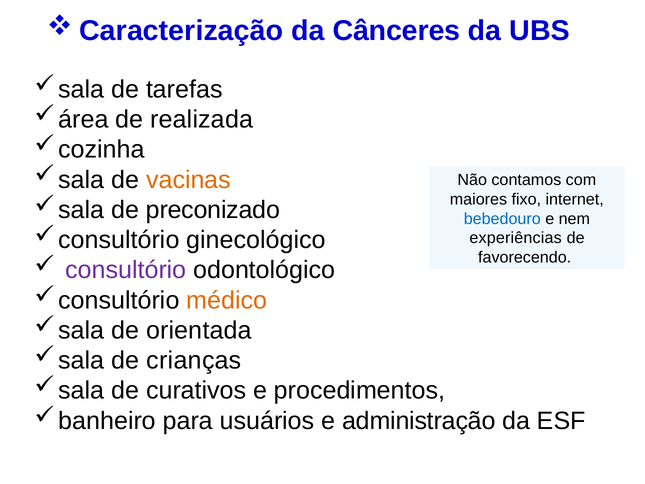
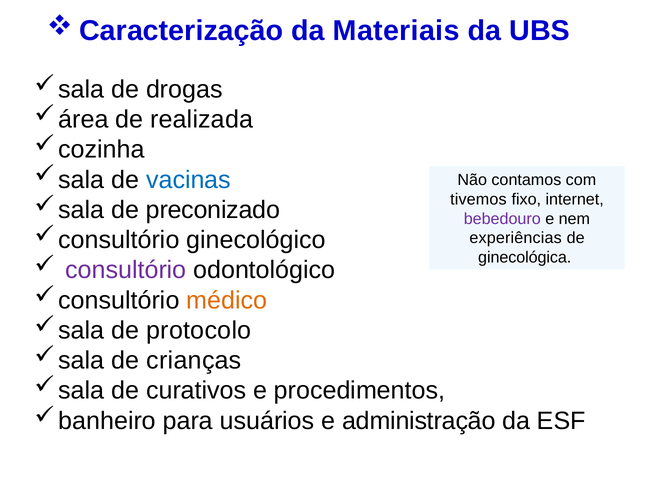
Cânceres: Cânceres -> Materiais (396, 31)
tarefas: tarefas -> drogas (184, 89)
vacinas colour: orange -> blue (189, 180)
maiores: maiores -> tivemos (478, 199)
bebedouro colour: blue -> purple (502, 219)
favorecendo: favorecendo -> ginecológica (525, 257)
orientada: orientada -> protocolo (199, 330)
